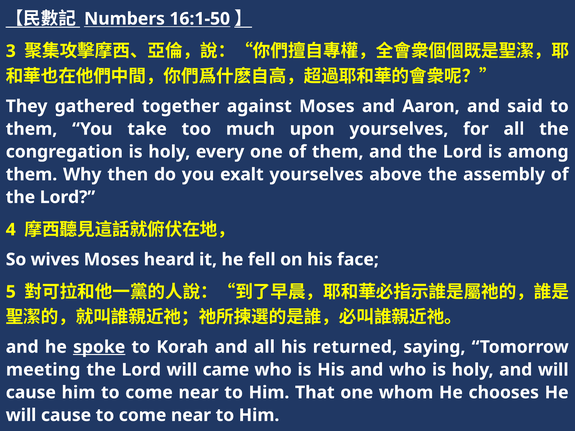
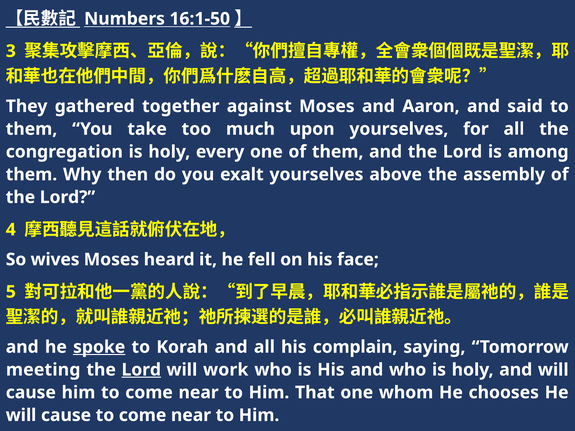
returned: returned -> complain (355, 347)
Lord underline: none -> present (141, 370)
came: came -> work (226, 370)
